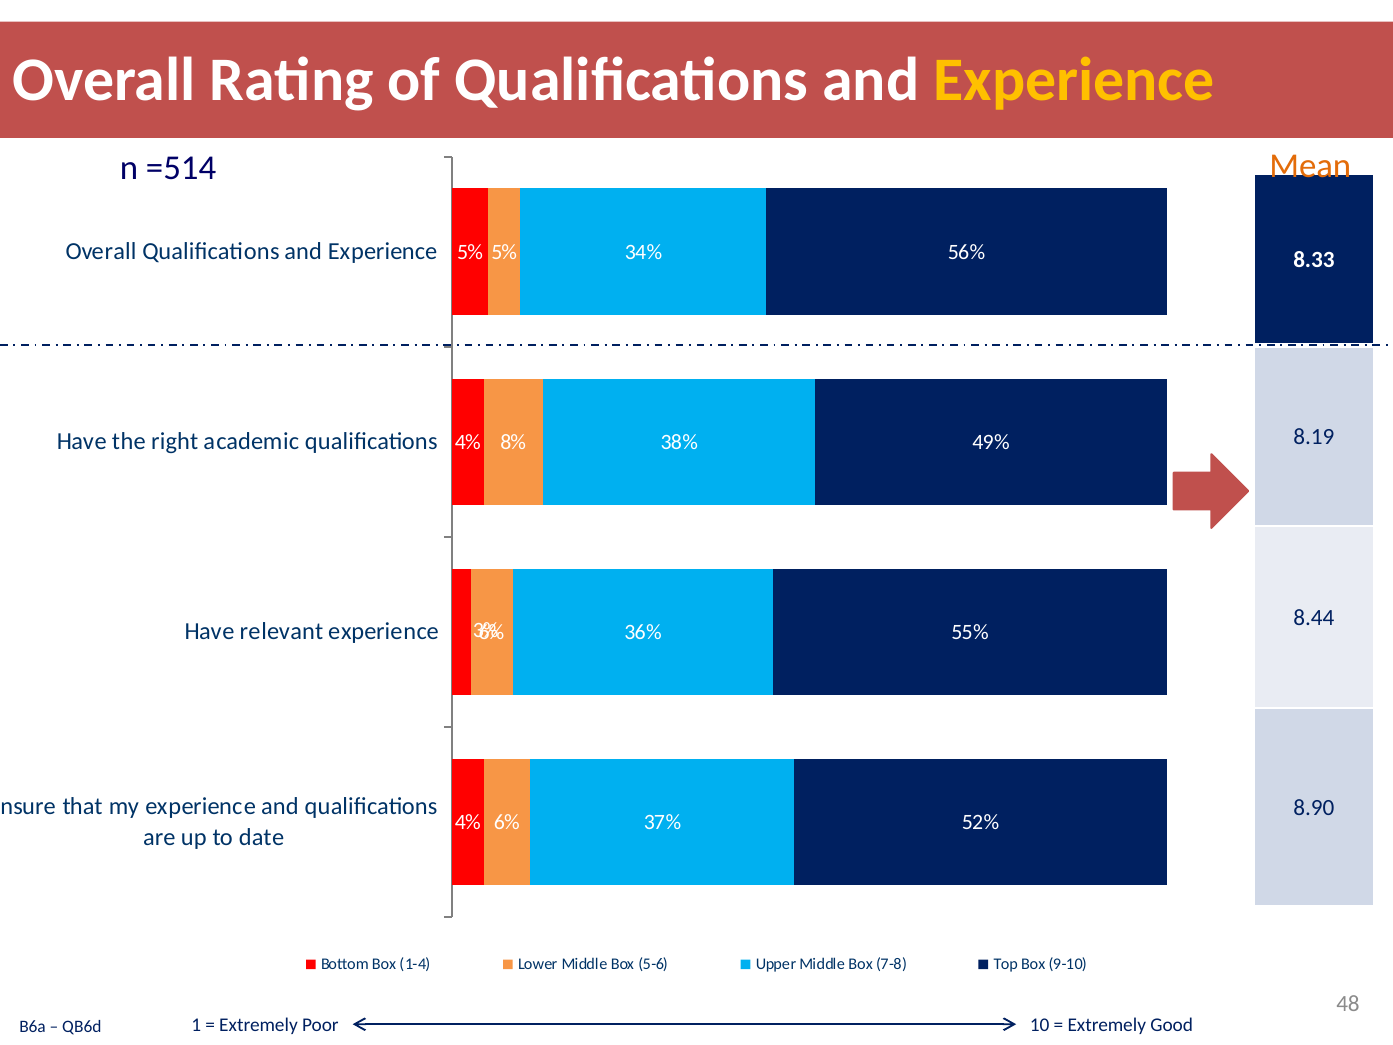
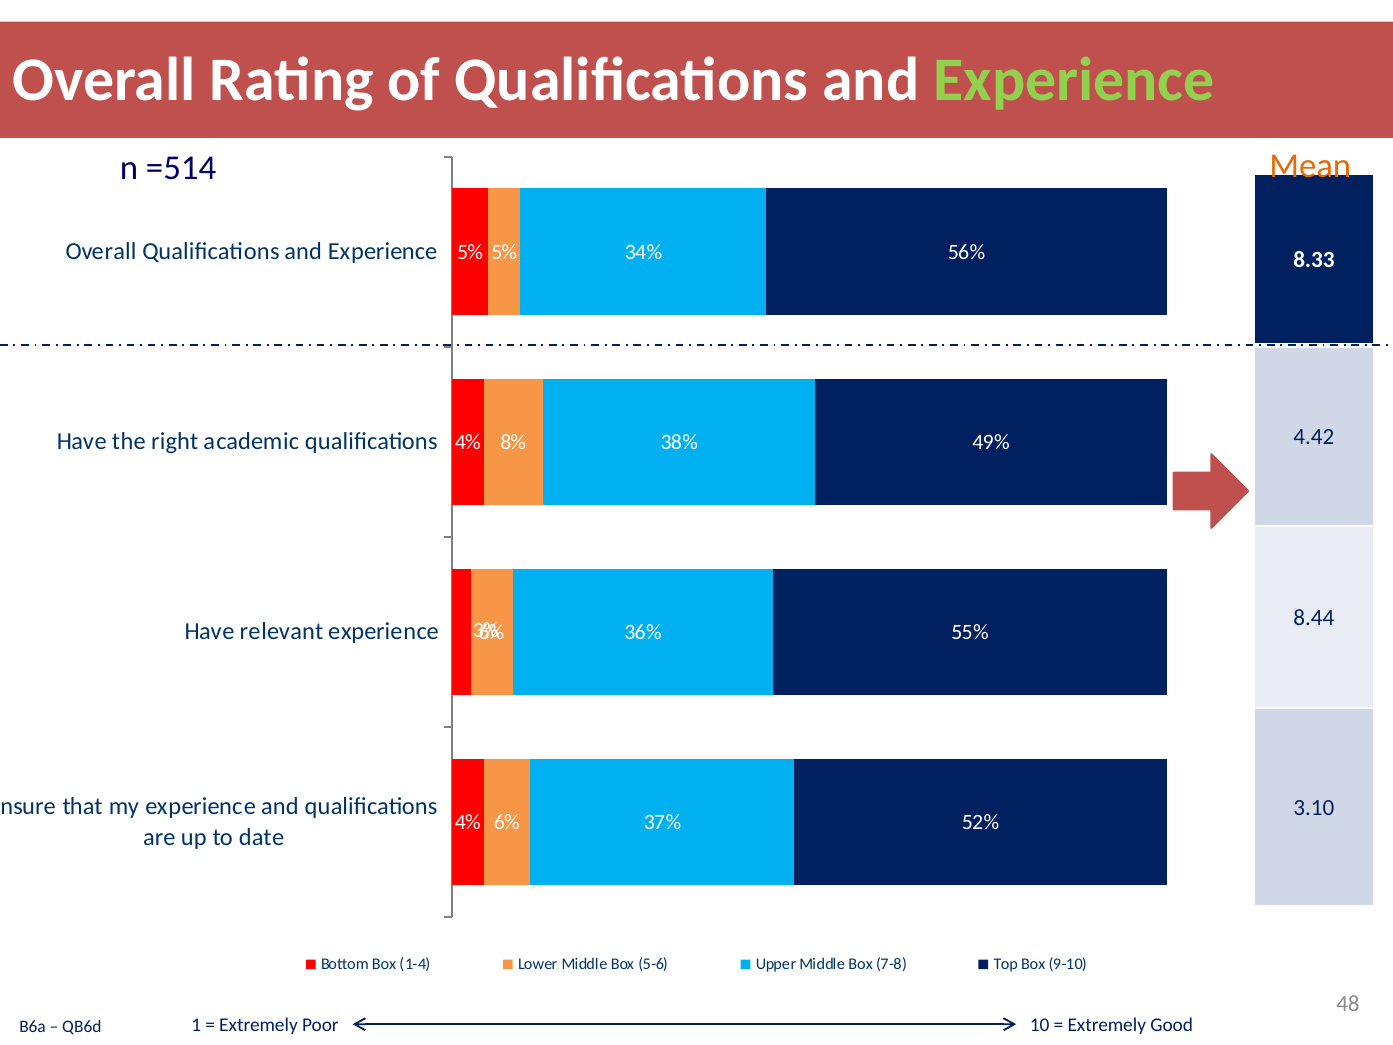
Experience colour: yellow -> light green (1074, 80)
8.19: 8.19 -> 4.42 (1314, 437)
8.90: 8.90 -> 3.10 (1314, 808)
